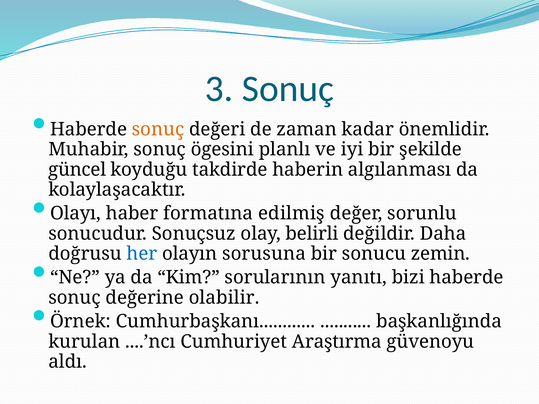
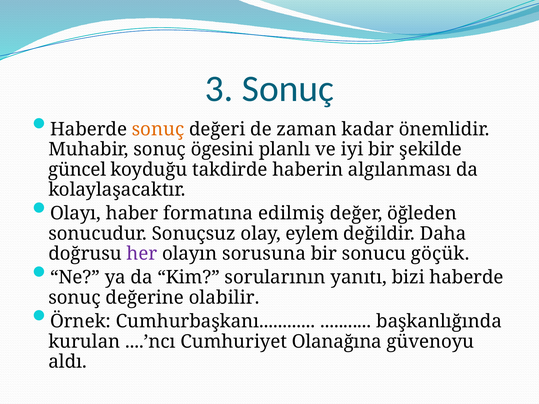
sorunlu: sorunlu -> öğleden (422, 214)
belirli: belirli -> eylem (312, 234)
her colour: blue -> purple (142, 254)
zemin: zemin -> göçük (440, 254)
Araştırma: Araştırma -> Olanağına (337, 342)
